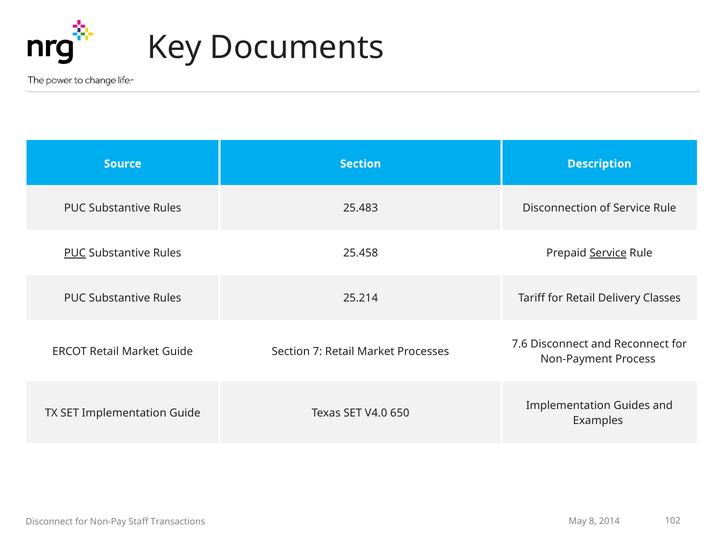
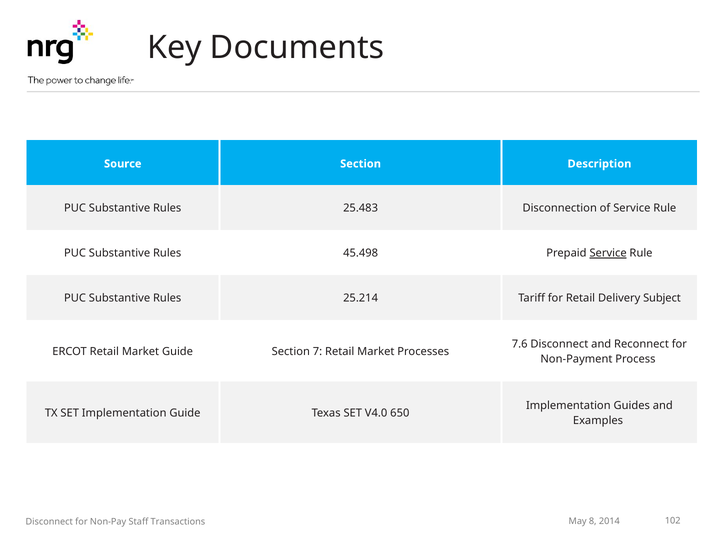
PUC underline: present -> none (75, 253)
25.458: 25.458 -> 45.498 (361, 253)
Classes: Classes -> Subject (662, 298)
